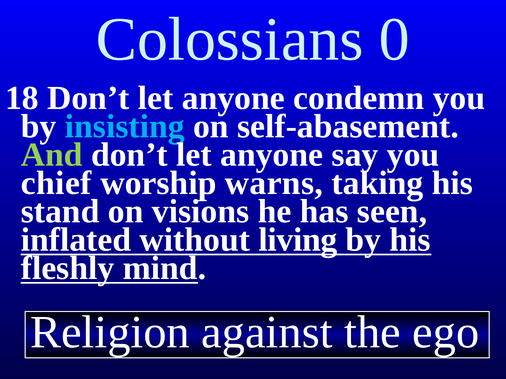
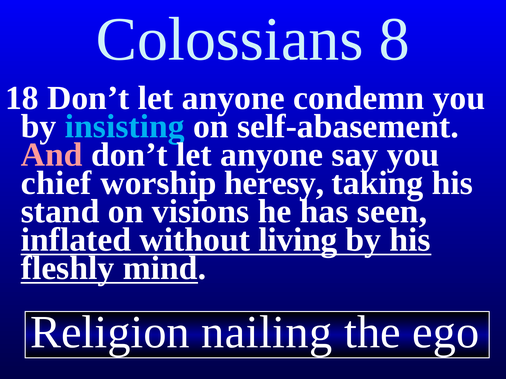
0: 0 -> 8 (394, 40)
And colour: light green -> pink (52, 155)
warns: warns -> heresy (274, 183)
against: against -> nailing (267, 333)
